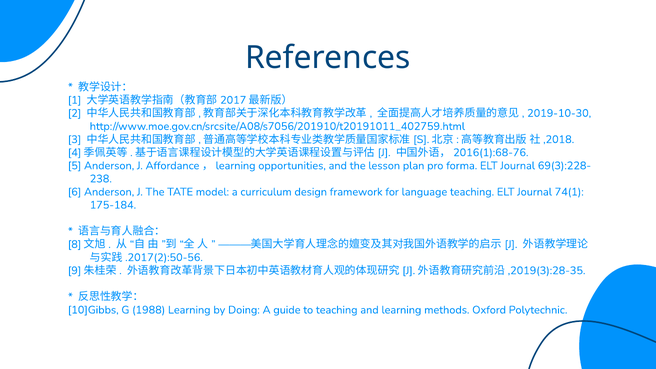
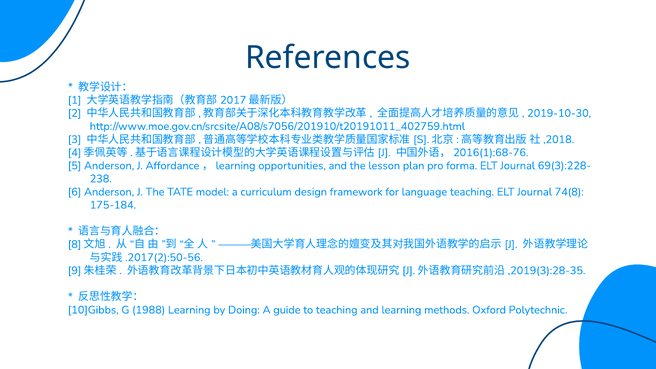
74(1: 74(1 -> 74(8 (569, 192)
